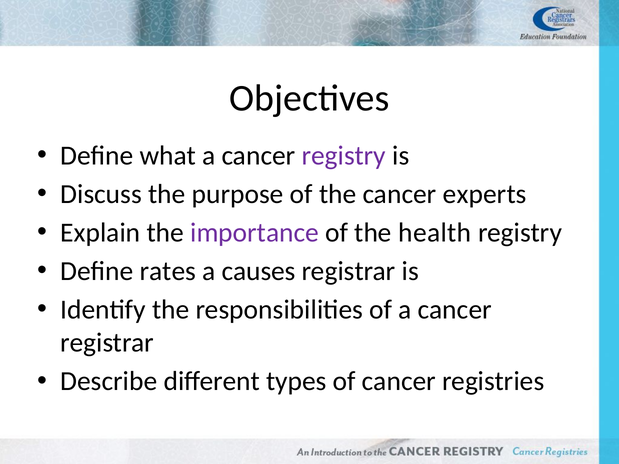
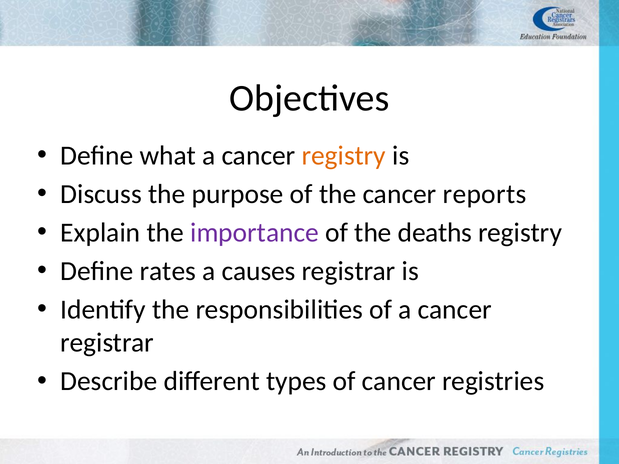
registry colour: purple -> orange (344, 156)
experts: experts -> reports (485, 194)
health: health -> deaths (435, 233)
